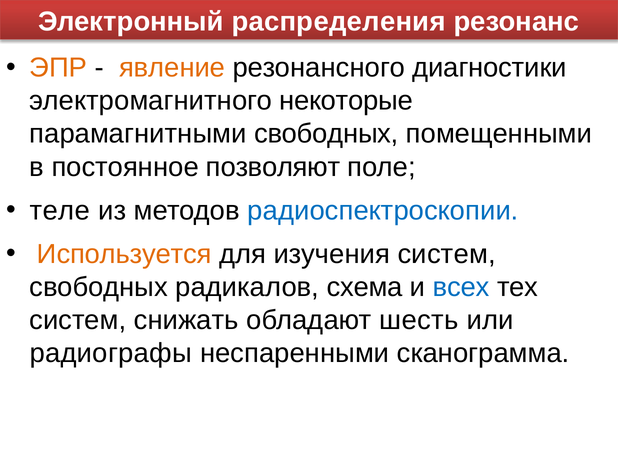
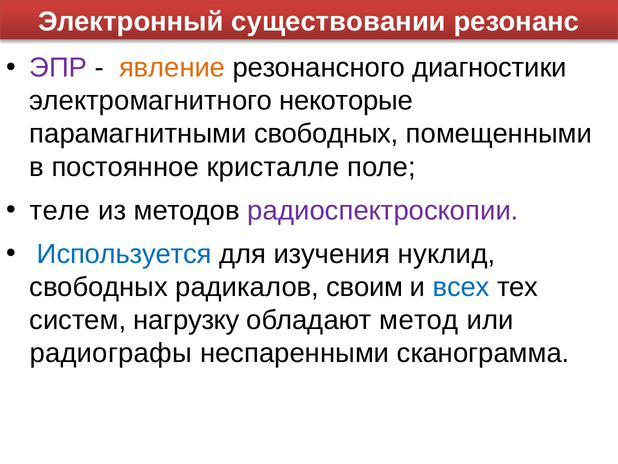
распределения: распределения -> существовании (339, 21)
ЭПР colour: orange -> purple (58, 68)
позволяют: позволяют -> кристалле (273, 167)
радиоспектроскопии colour: blue -> purple (383, 210)
Используется colour: orange -> blue (124, 254)
изучения систем: систем -> нуклид (447, 254)
схема: схема -> своим (365, 287)
снижать: снижать -> нагрузку (186, 320)
шесть: шесть -> метод (419, 320)
